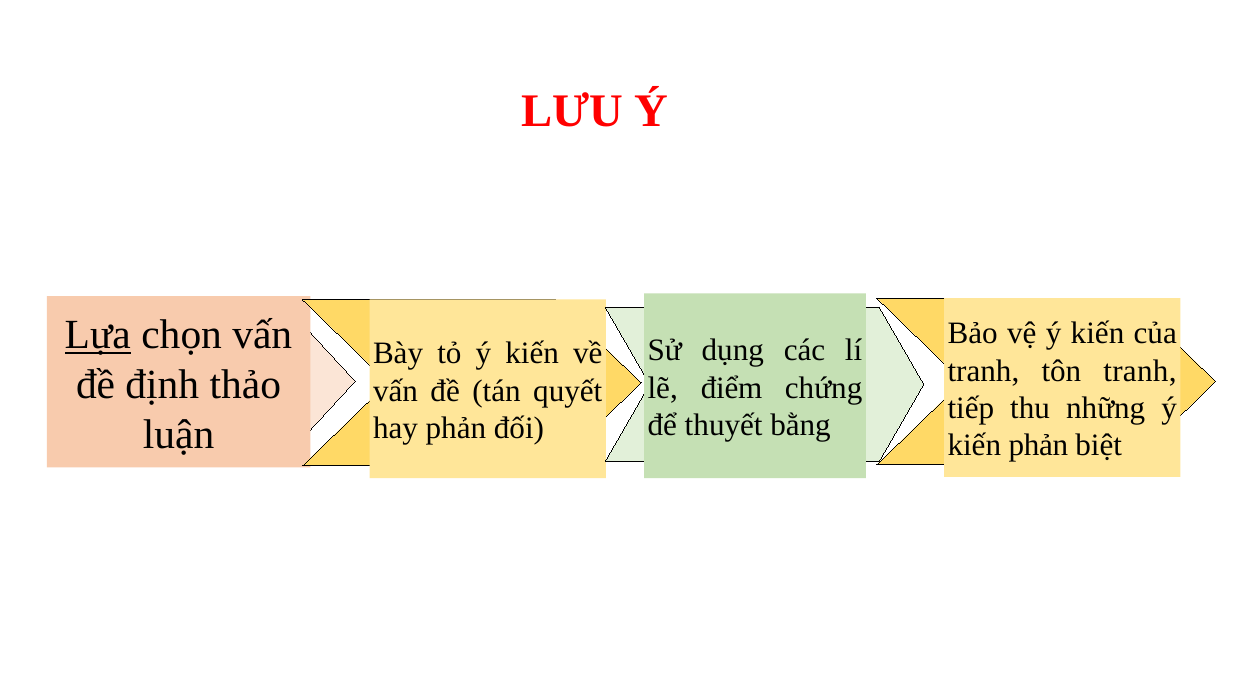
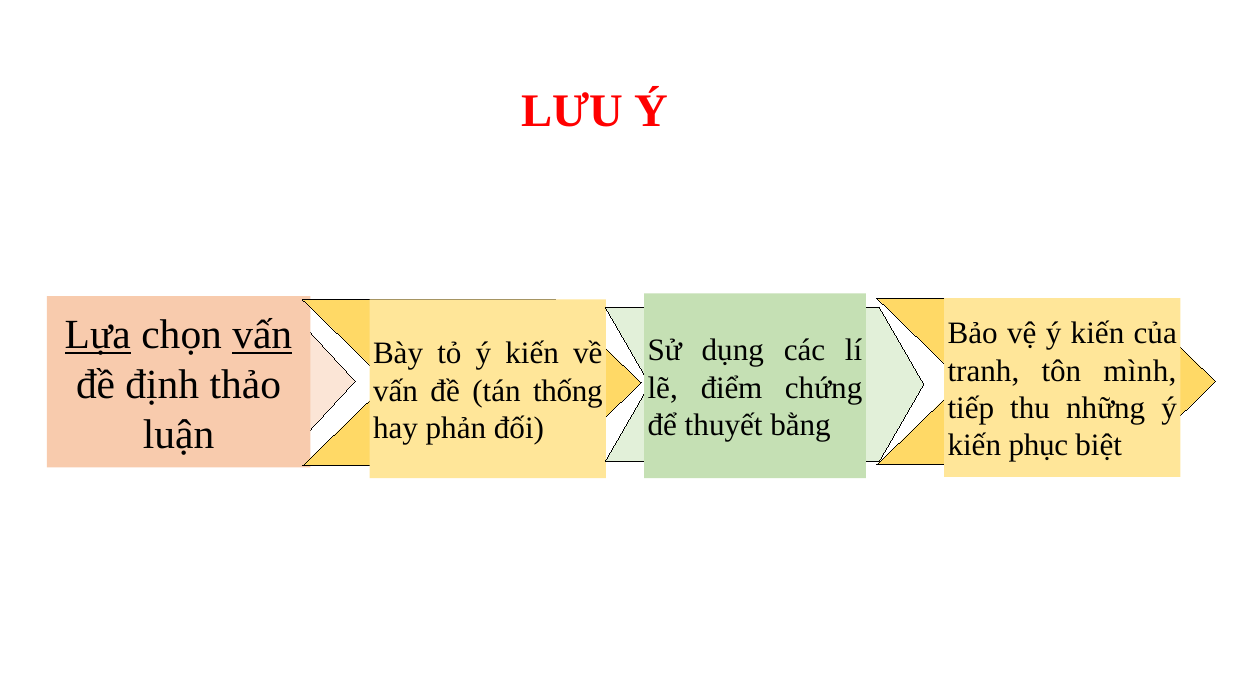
vấn underline: none -> present (262, 335)
tôn tranh: tranh -> mình (1140, 371)
quyết: quyết -> thống (568, 391)
kiến phản: phản -> phục (1038, 446)
